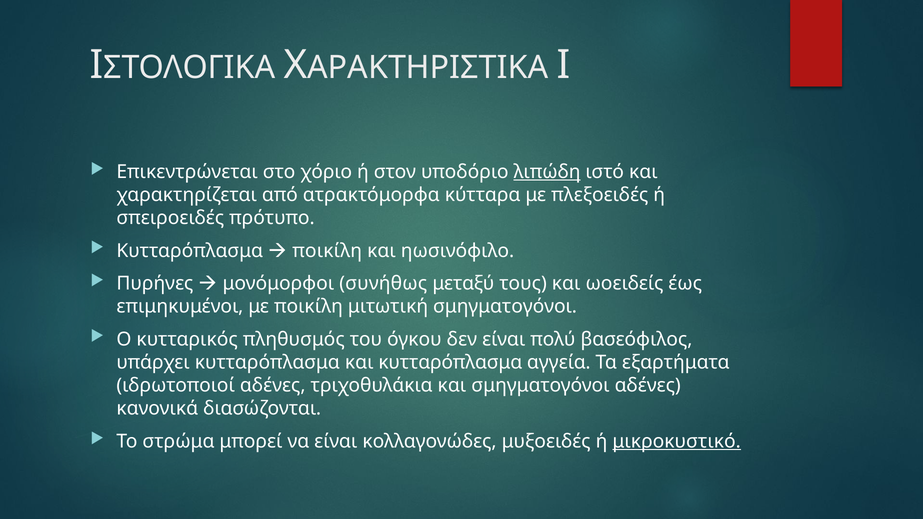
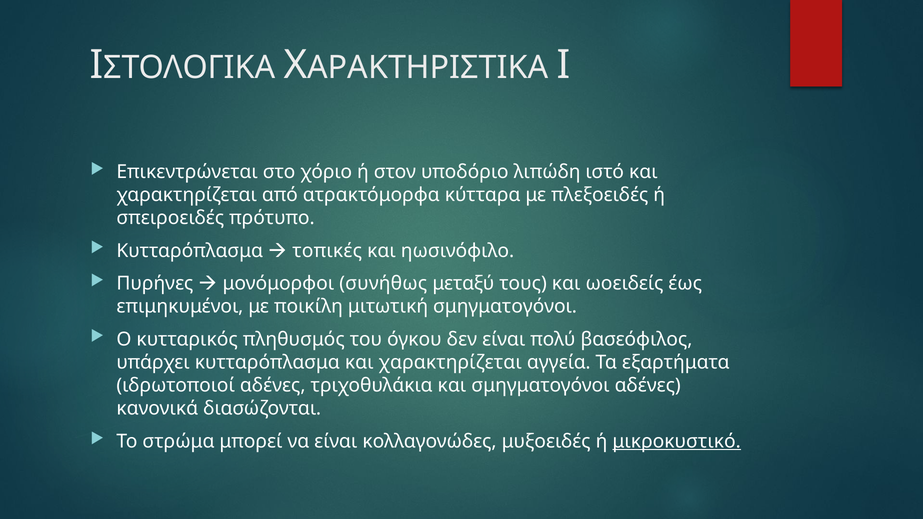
λιπώδη underline: present -> none (547, 172)
ποικίλη: ποικίλη -> τοπικές (327, 251)
κυτταρόπλασμα και κυτταρόπλασμα: κυτταρόπλασμα -> χαρακτηρίζεται (450, 362)
